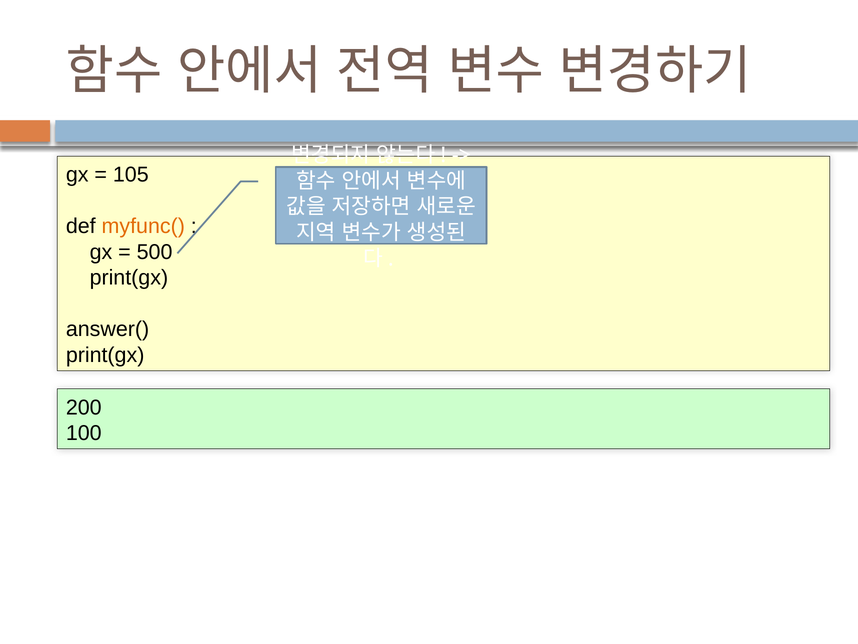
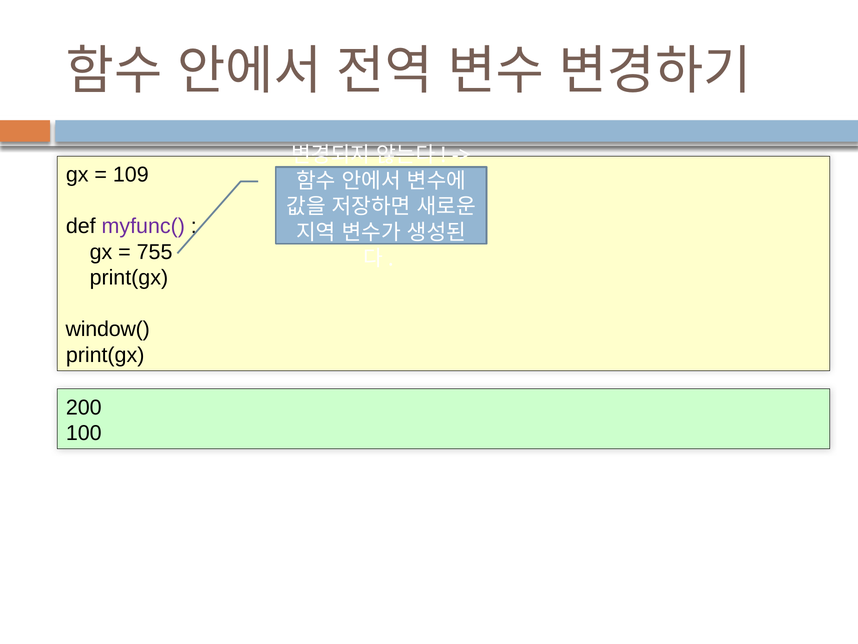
105: 105 -> 109 (131, 175)
myfunc( colour: orange -> purple (143, 226)
500: 500 -> 755 (155, 252)
answer(: answer( -> window( (108, 329)
